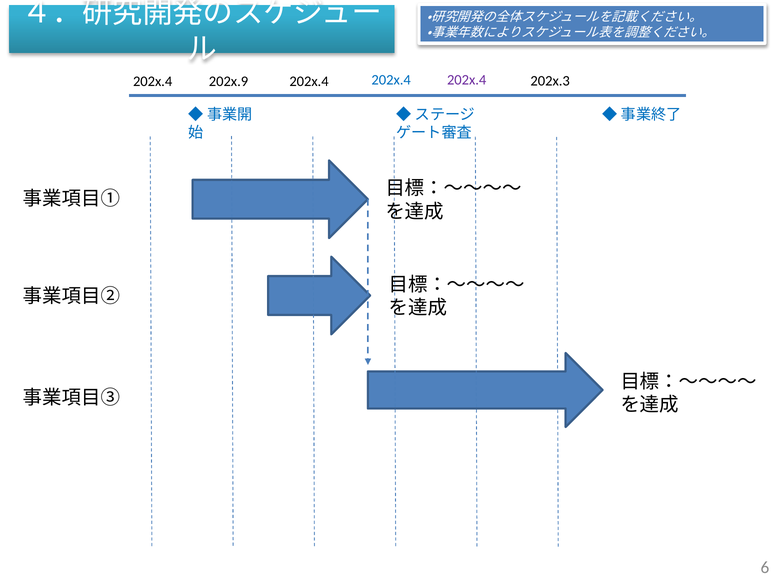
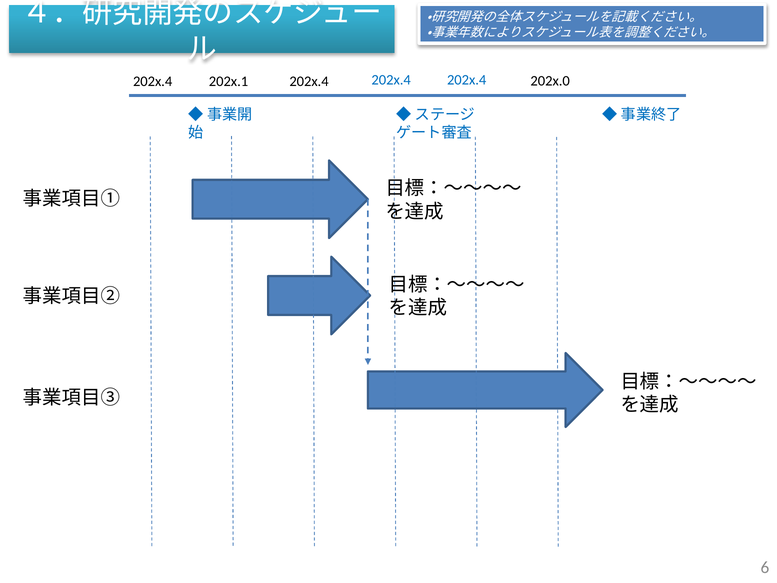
202x.3: 202x.3 -> 202x.0 (550, 81)
202x.4 colour: purple -> blue (467, 80)
202x.9: 202x.9 -> 202x.1 (228, 82)
